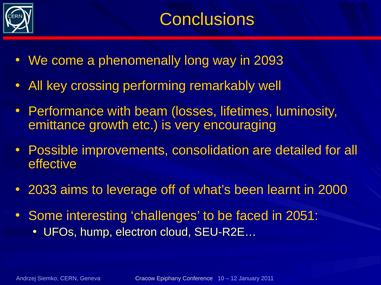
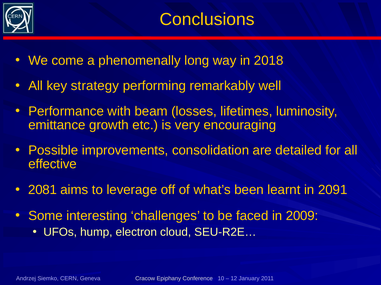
2093: 2093 -> 2018 (269, 61)
crossing: crossing -> strategy (95, 86)
2033: 2033 -> 2081 (43, 190)
2000: 2000 -> 2091 (333, 190)
2051: 2051 -> 2009 (302, 216)
